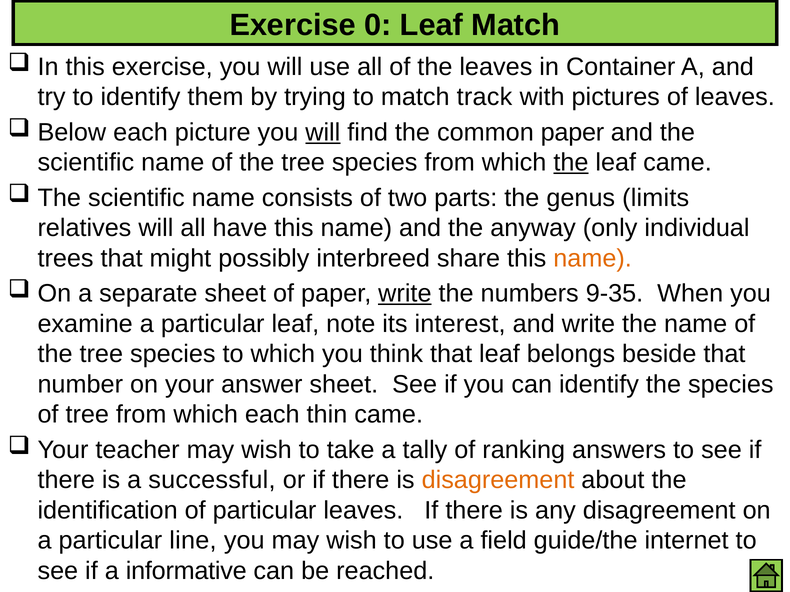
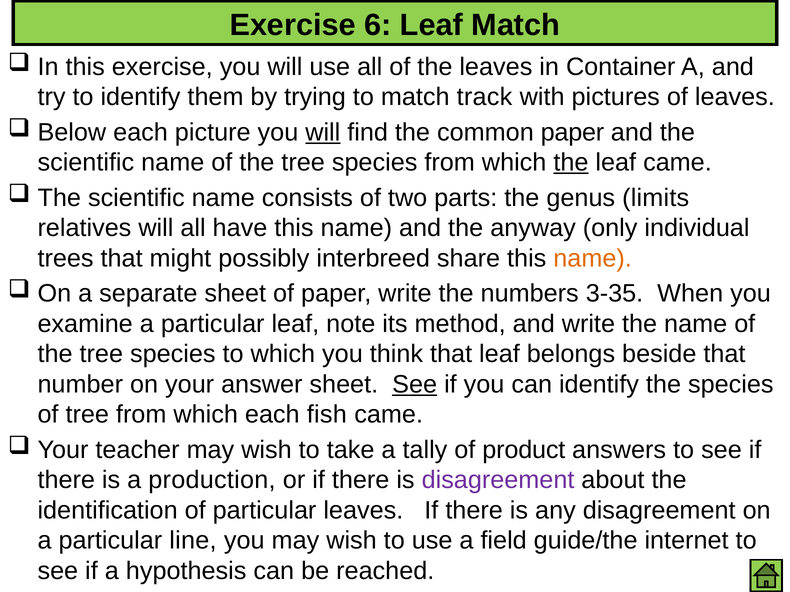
0: 0 -> 6 (378, 25)
write underline: present -> none (405, 294)
9-35: 9-35 -> 3-35 (614, 294)
interest: interest -> method (460, 324)
See underline: none -> present (415, 385)
thin: thin -> fish (327, 415)
ranking: ranking -> product (524, 450)
successful: successful -> production (212, 481)
disagreement colour: orange -> purple (498, 481)
informative: informative -> hypothesis (186, 571)
